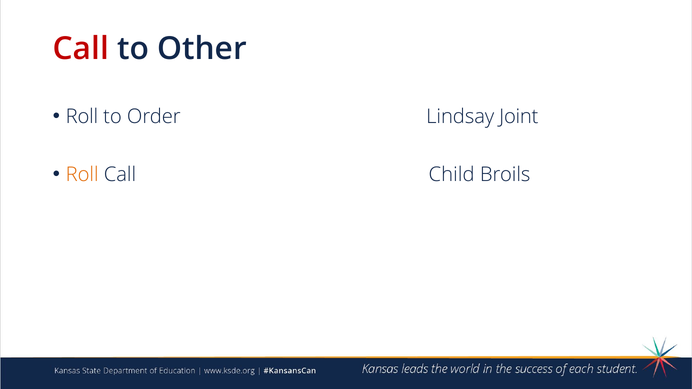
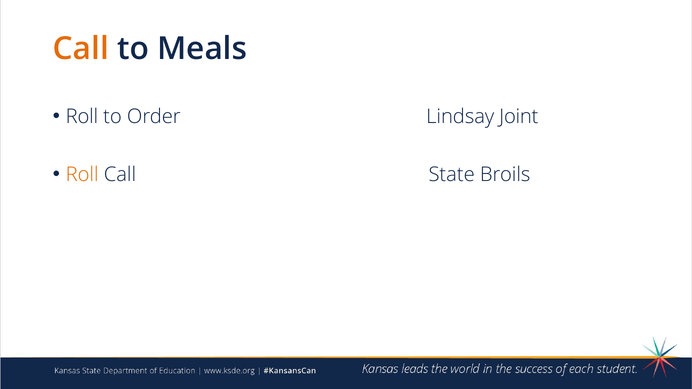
Call colour: red -> orange (81, 49)
Other: Other -> Meals (202, 49)
Child: Child -> State (452, 175)
